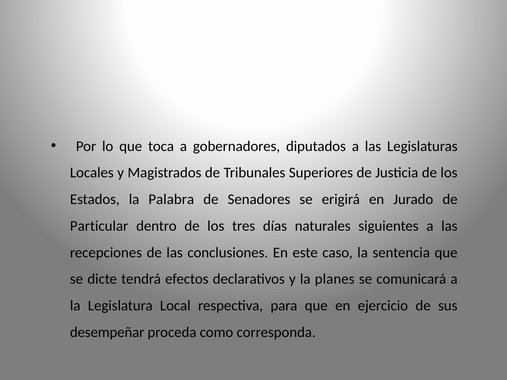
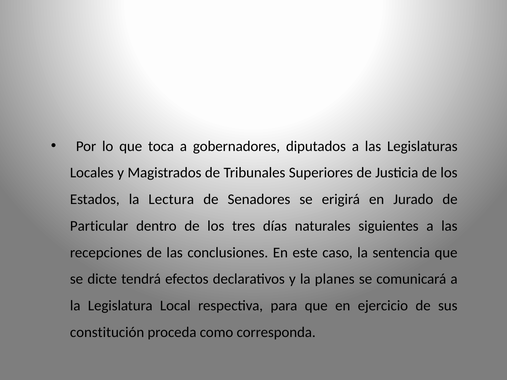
Palabra: Palabra -> Lectura (171, 199)
desempeñar: desempeñar -> constitución (107, 332)
